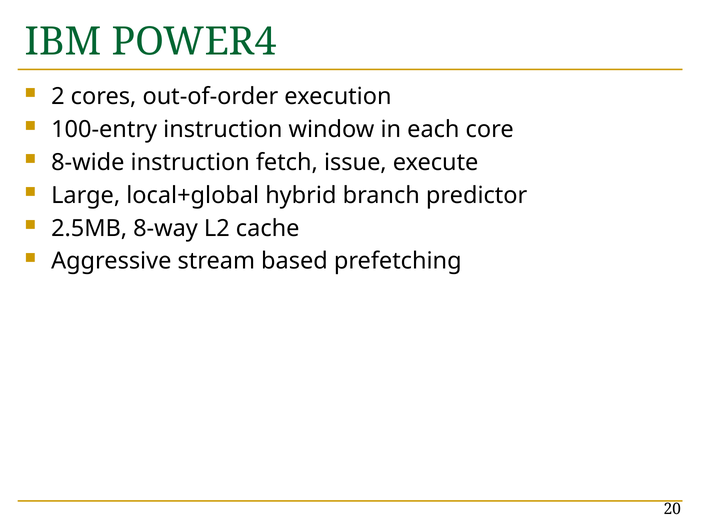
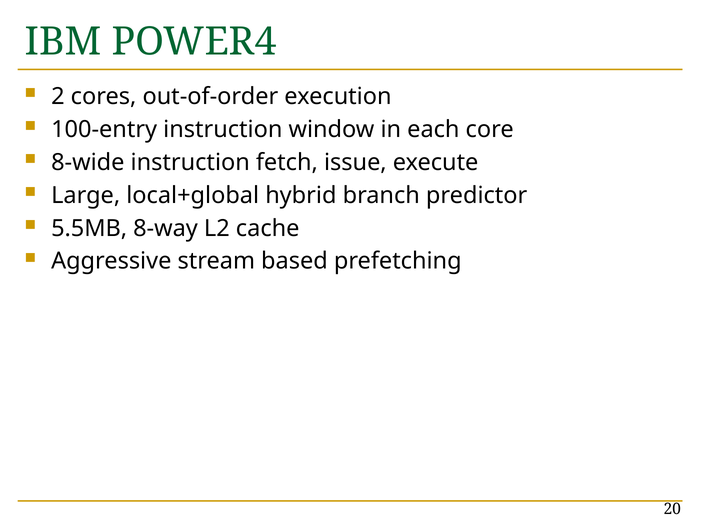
2.5MB: 2.5MB -> 5.5MB (89, 228)
